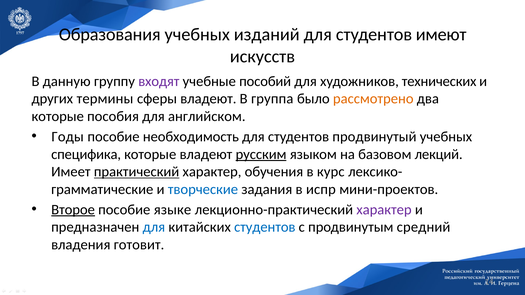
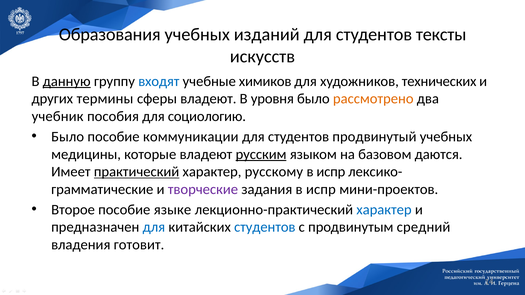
имеют: имеют -> тексты (441, 35)
данную underline: none -> present (67, 81)
входят colour: purple -> blue (159, 81)
пособий: пособий -> химиков (265, 81)
группа: группа -> уровня (272, 99)
которые: которые -> учебник (58, 116)
английском: английском -> социологию (207, 116)
Годы: Годы -> Было (68, 137)
необходимость: необходимость -> коммуникации (191, 137)
специфика: специфика -> медицины (86, 154)
лекций: лекций -> даются (439, 154)
обучения: обучения -> русскому (274, 172)
курс: курс -> испр (331, 172)
творческие colour: blue -> purple (203, 189)
Второе underline: present -> none (73, 210)
характер colour: purple -> blue (384, 210)
